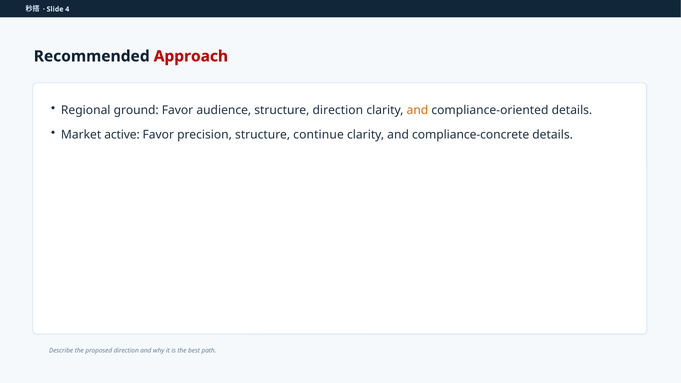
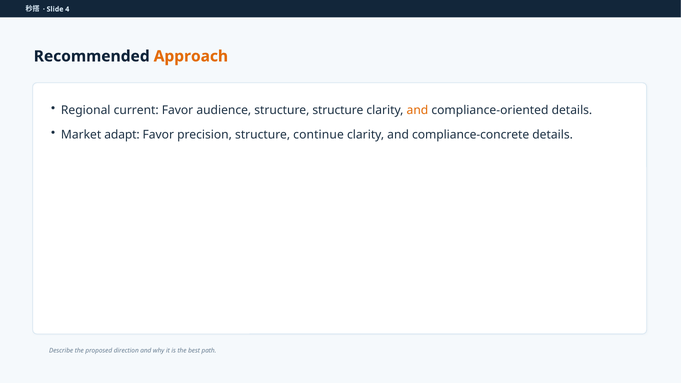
Approach colour: red -> orange (191, 56)
ground: ground -> current (136, 110)
structure direction: direction -> structure (338, 110)
active: active -> adapt (122, 135)
